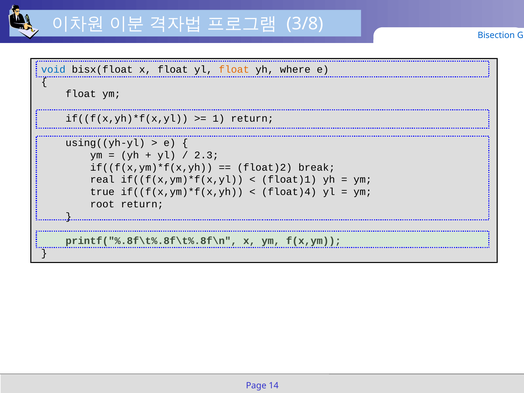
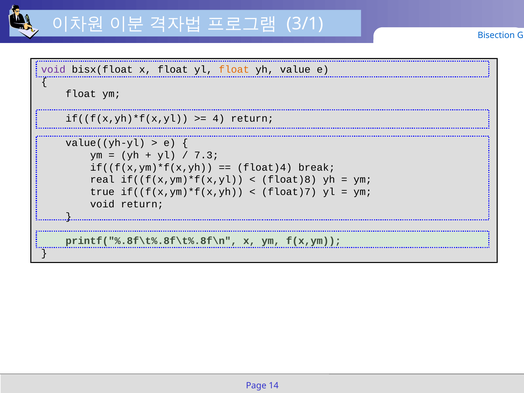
3/8: 3/8 -> 3/1 (305, 24)
void colour: blue -> purple (53, 70)
where: where -> value (295, 70)
1: 1 -> 4 (219, 118)
using((yh-yl: using((yh-yl -> value((yh-yl (105, 143)
2.3: 2.3 -> 7.3 (206, 155)
float)2: float)2 -> float)4 (265, 167)
float)1: float)1 -> float)8 (289, 180)
float)4: float)4 -> float)7 (289, 192)
root: root -> void (102, 204)
